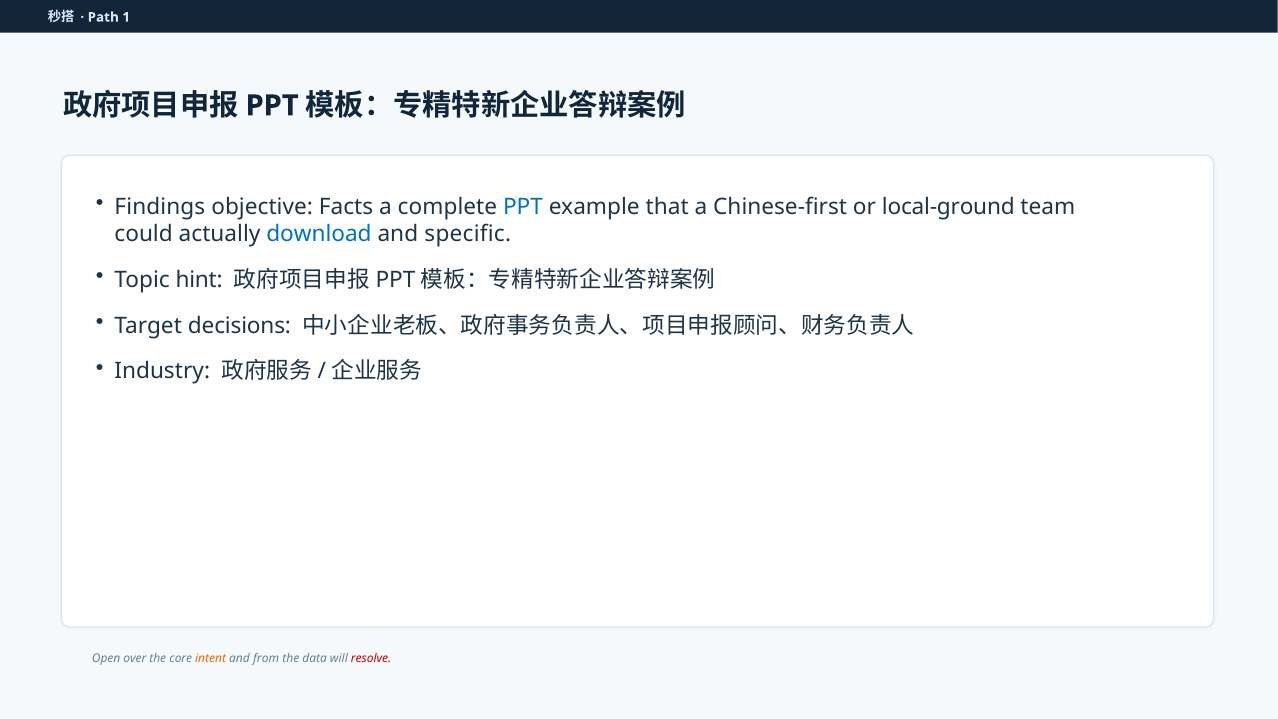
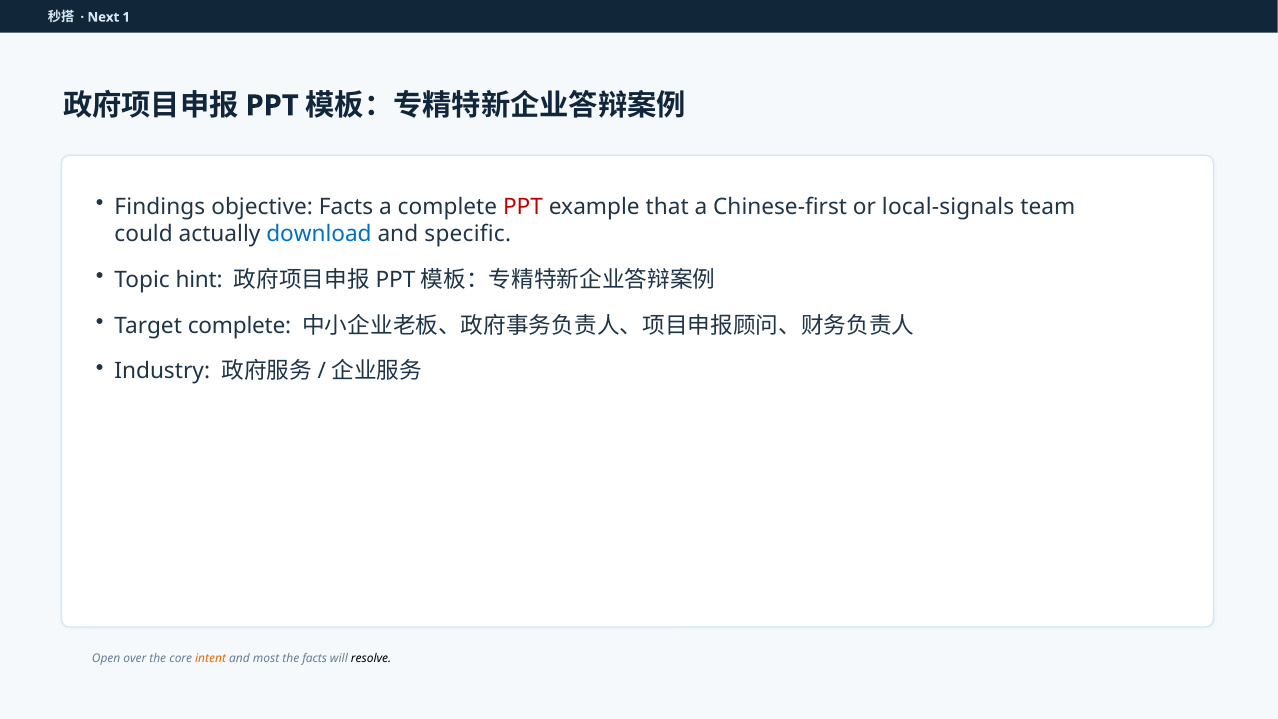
Path: Path -> Next (103, 17)
PPT colour: blue -> red (523, 207)
local-ground: local-ground -> local-signals (948, 207)
Target decisions: decisions -> complete (240, 326)
from: from -> most (266, 658)
the data: data -> facts (315, 658)
resolve colour: red -> black (371, 658)
